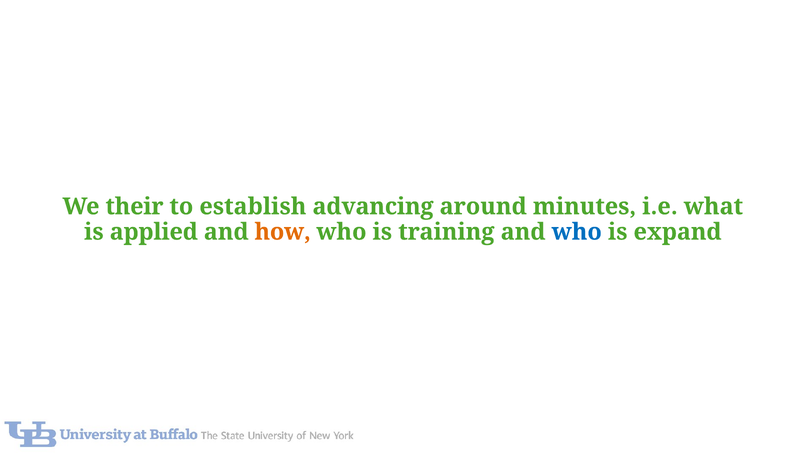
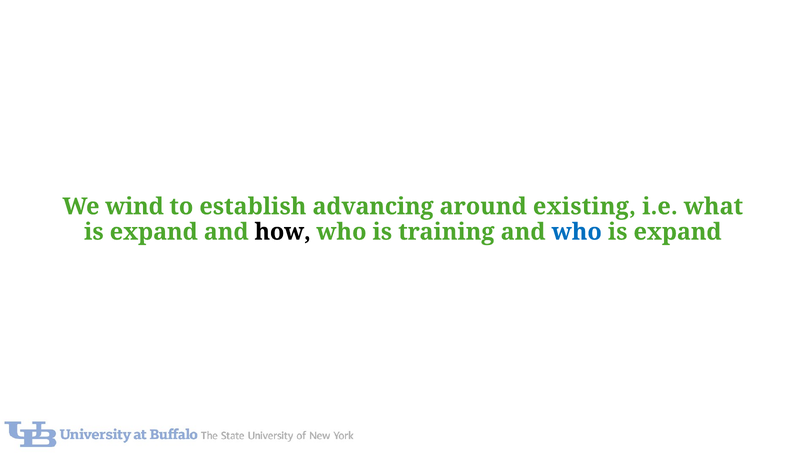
their: their -> wind (135, 207)
minutes: minutes -> existing (584, 207)
applied: applied -> expand (154, 232)
how colour: orange -> black (283, 232)
